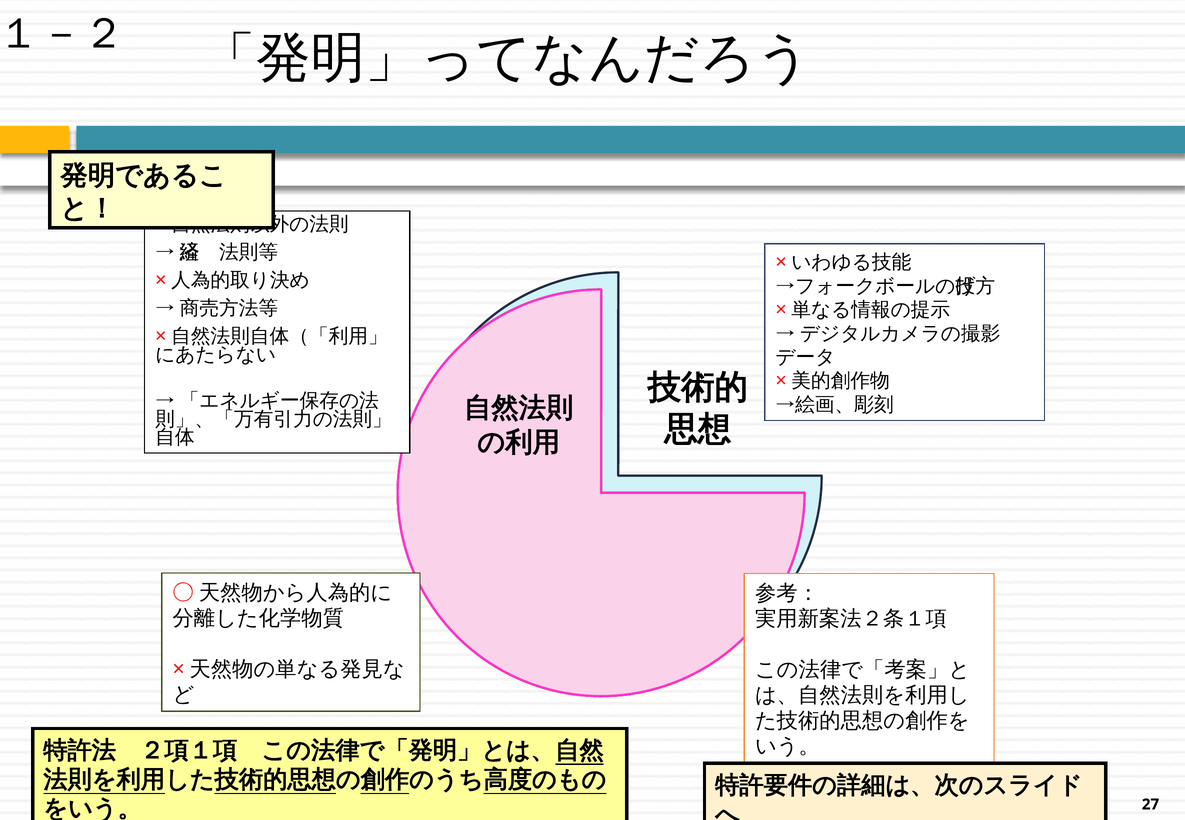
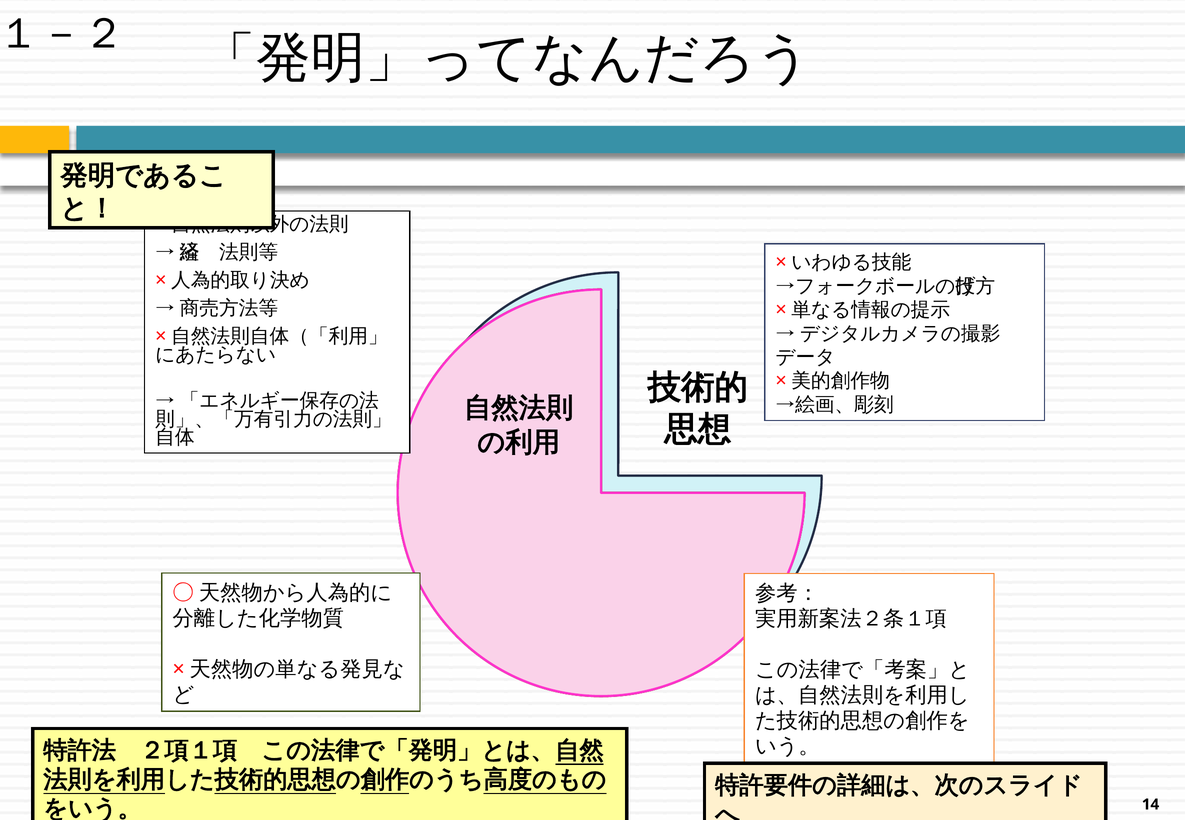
27: 27 -> 14 (1151, 805)
